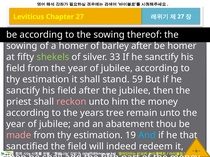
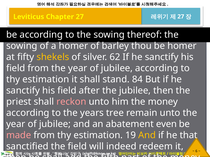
barley after: after -> thou (141, 46)
shekels colour: light green -> yellow (53, 57)
33: 33 -> 62 (115, 57)
59: 59 -> 84 (137, 80)
thou: thou -> even (166, 124)
And colour: light blue -> yellow (147, 136)
